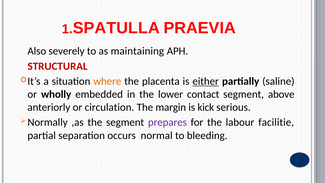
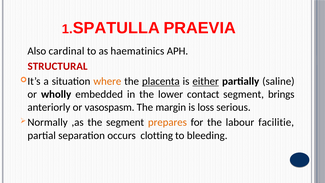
severely: severely -> cardinal (66, 51)
maintaining: maintaining -> haematinics (137, 51)
placenta underline: none -> present (161, 81)
above: above -> brings (281, 94)
circulation: circulation -> vasospasm (110, 107)
kick: kick -> loss (206, 107)
prepares colour: purple -> orange (167, 122)
normal: normal -> clotting (157, 135)
